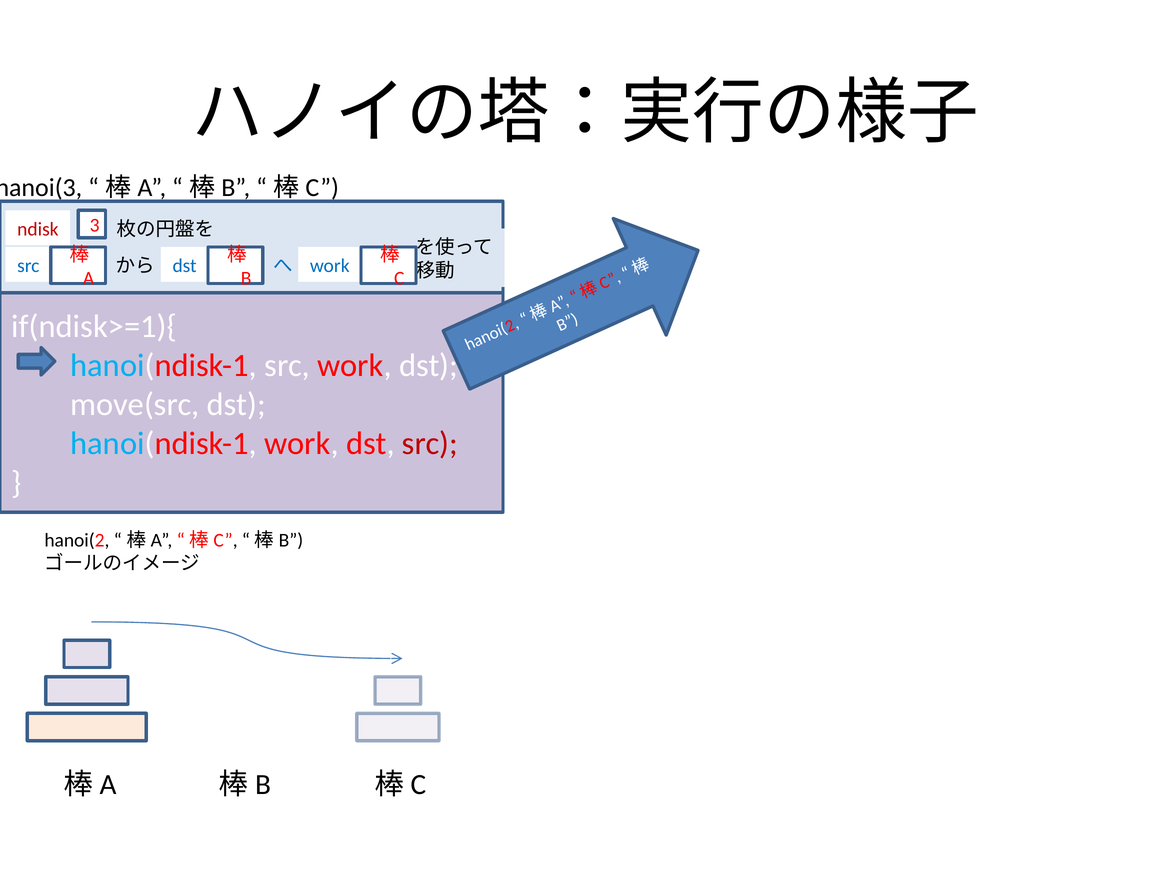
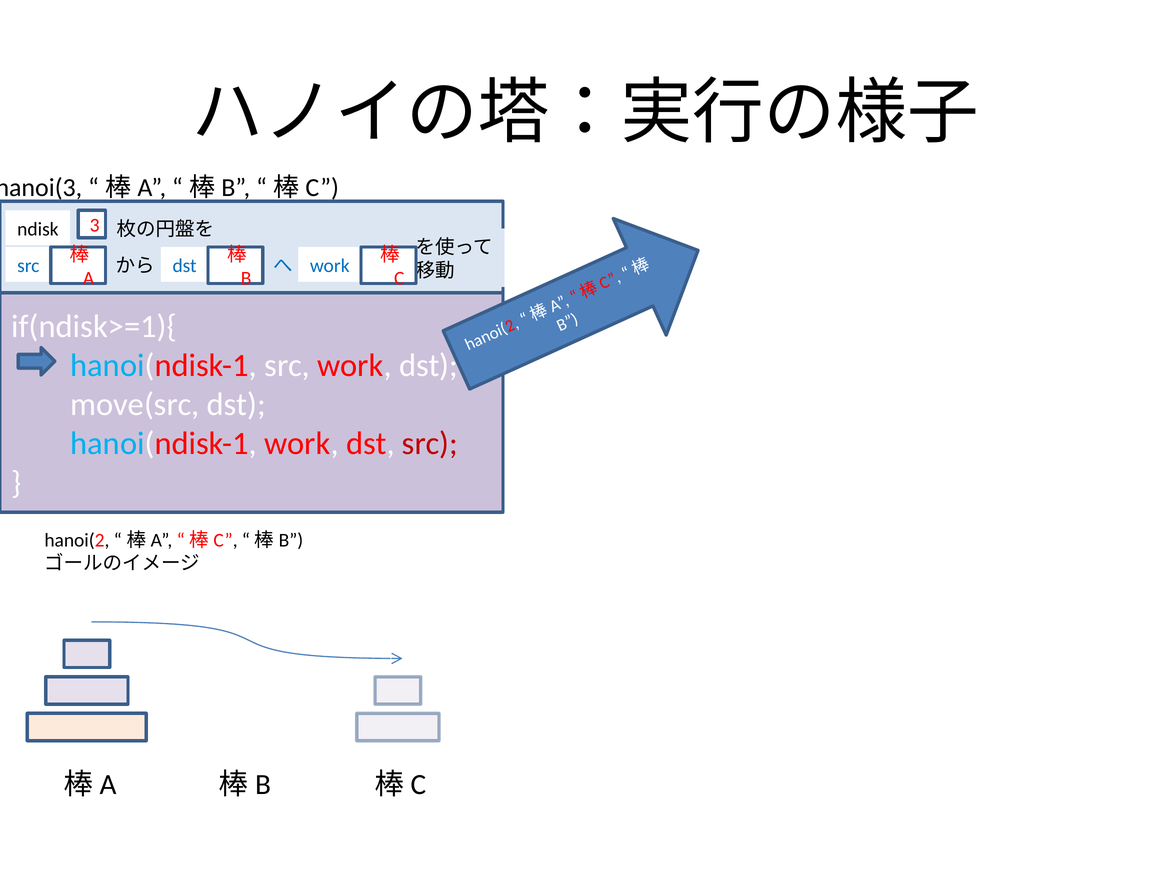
ndisk colour: red -> black (38, 229)
